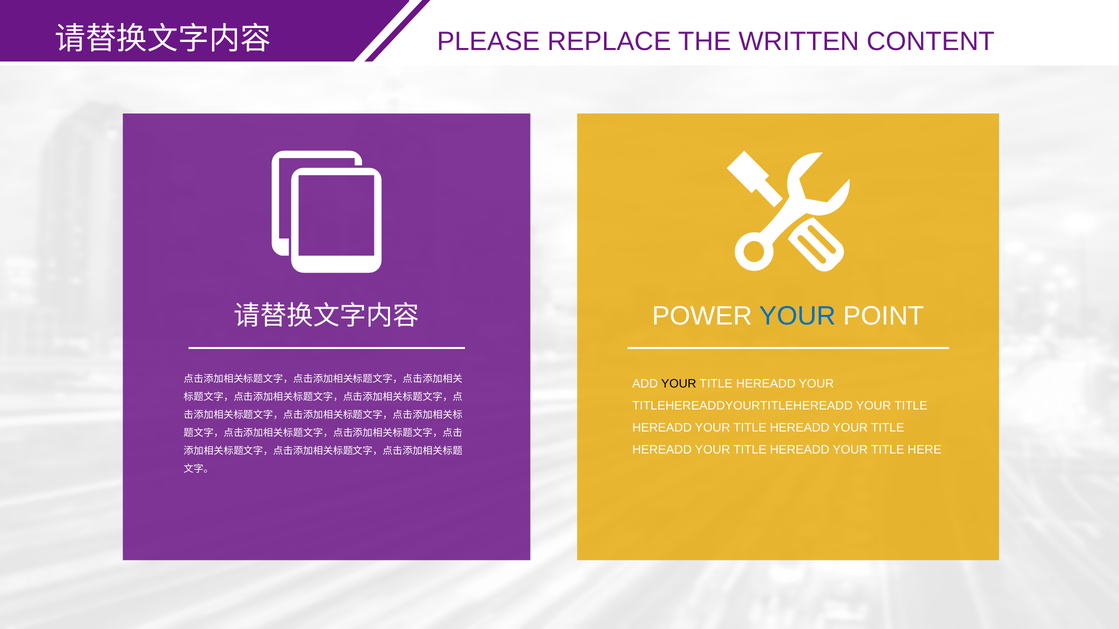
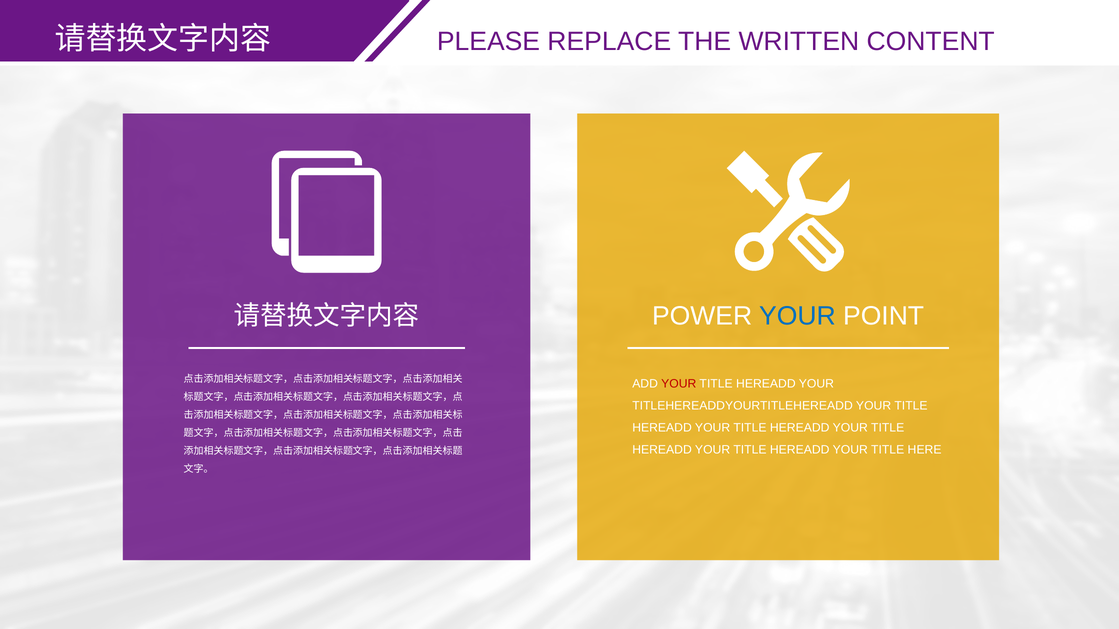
YOUR colour: black -> red (679, 384)
